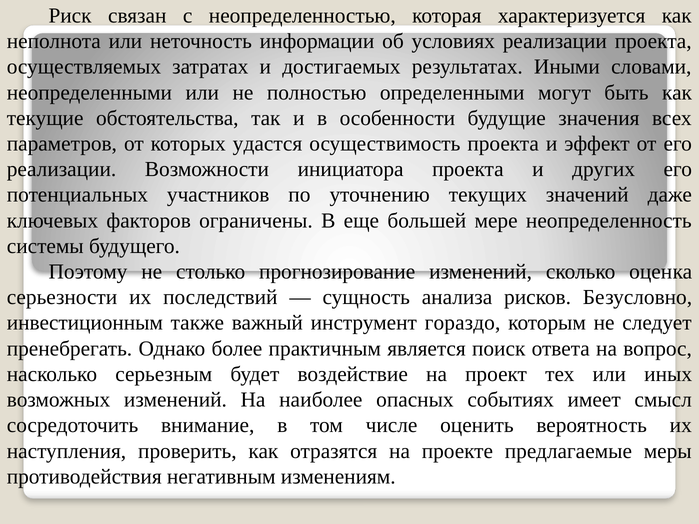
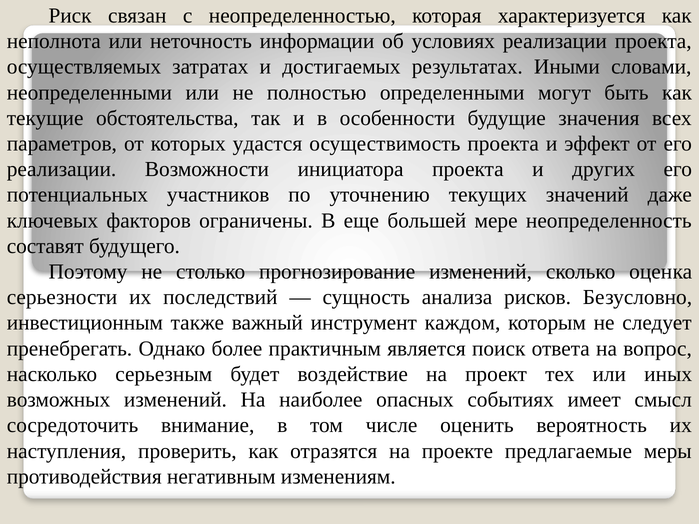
системы: системы -> составят (45, 246)
гораздо: гораздо -> каждом (463, 323)
